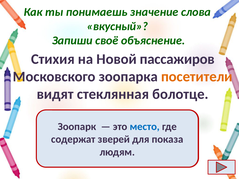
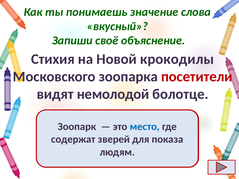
пассажиров: пассажиров -> крокодилы (177, 59)
посетители colour: orange -> red (197, 77)
стеклянная: стеклянная -> немолодой (113, 94)
